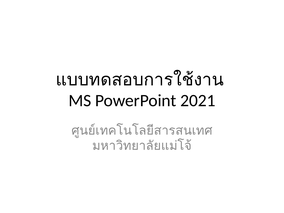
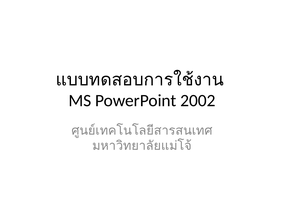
2021: 2021 -> 2002 (198, 101)
